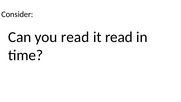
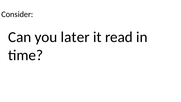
you read: read -> later (75, 37)
